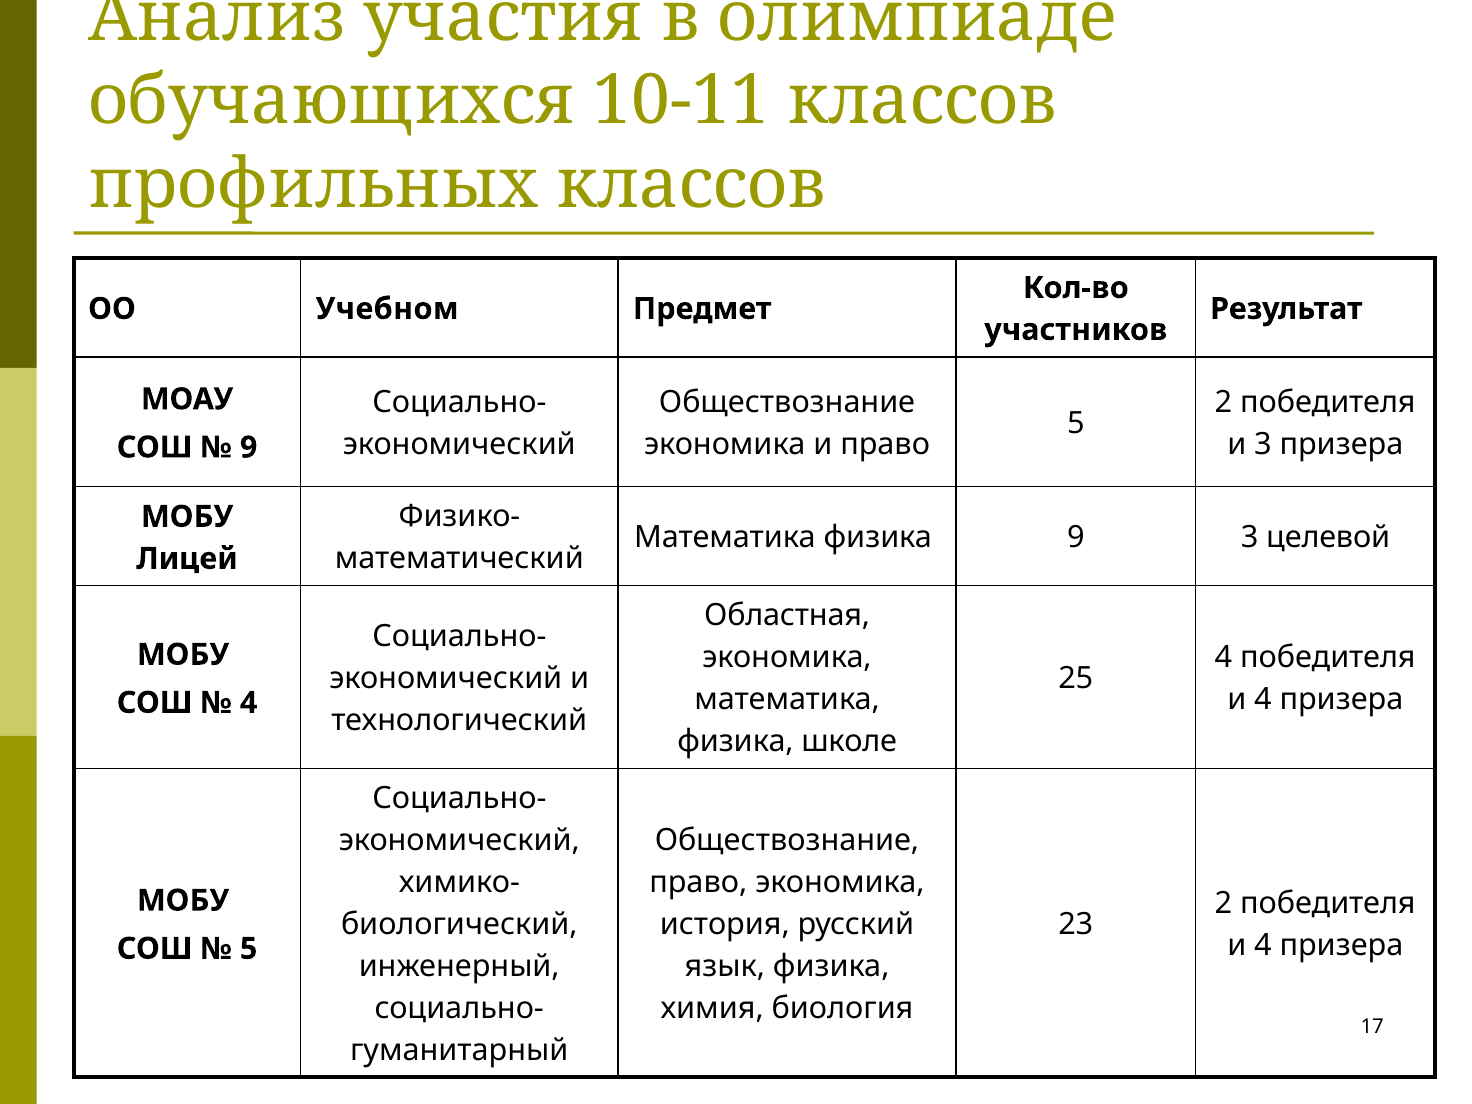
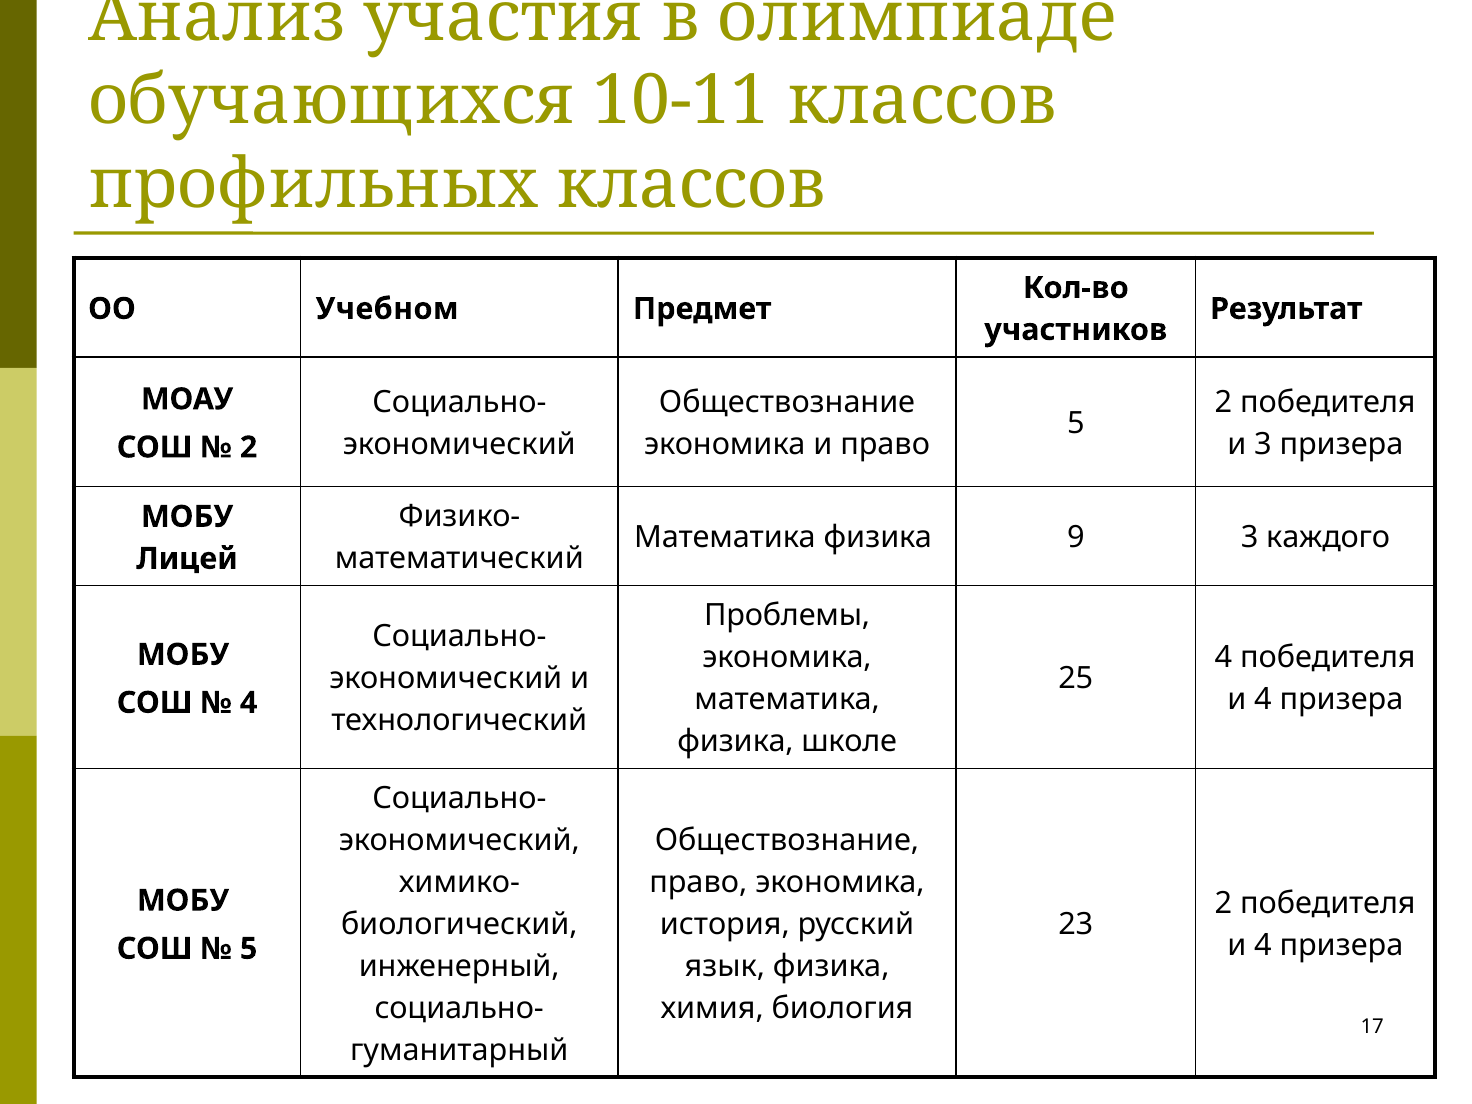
9: 9 -> 2 (249, 447)
целевой: целевой -> каждого (1328, 538)
Областная: Областная -> Проблемы (787, 616)
